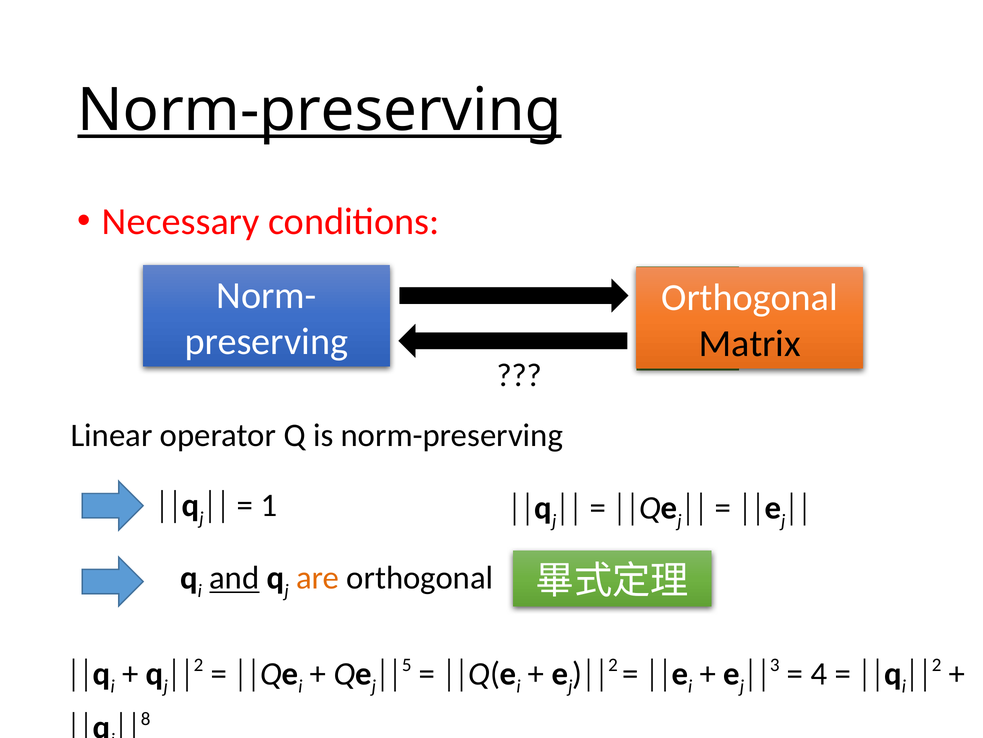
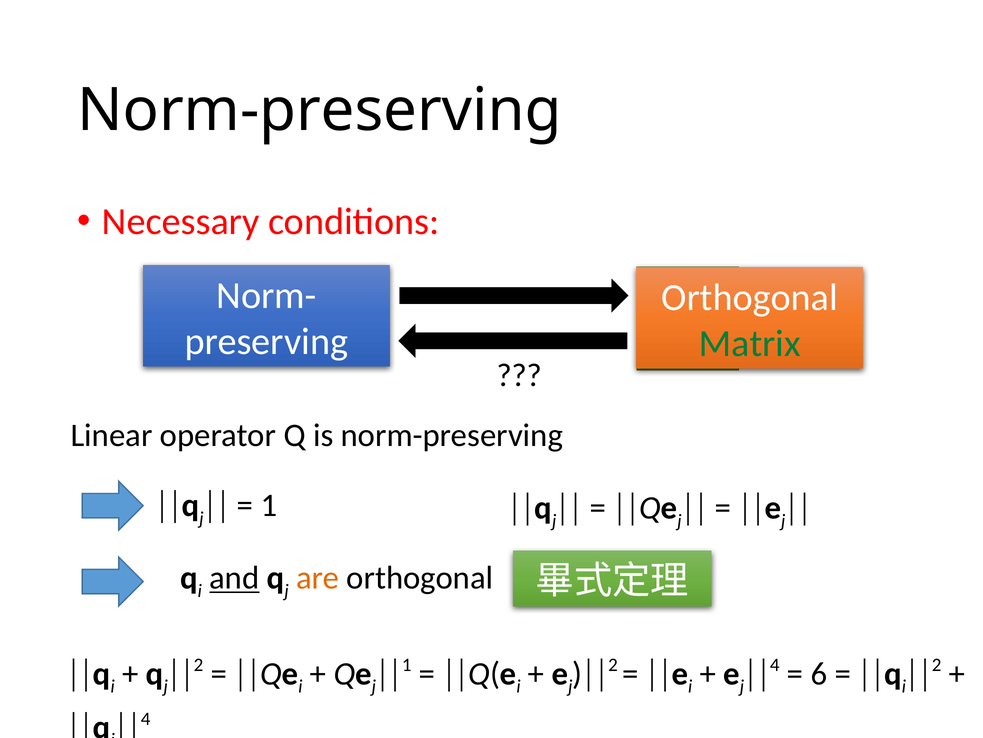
Norm-preserving underline: present -> none (320, 110)
Matrix colour: black -> green (750, 343)
5: 5 -> 1 (407, 664)
3: 3 -> 4 (775, 664)
4: 4 -> 6 (819, 673)
8: 8 -> 4 (146, 718)
